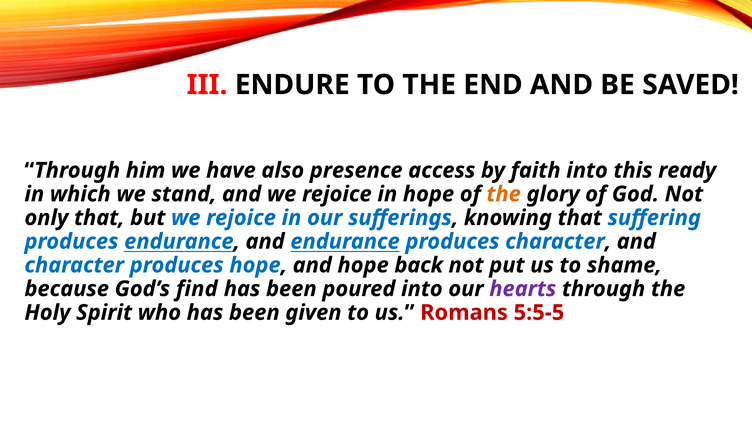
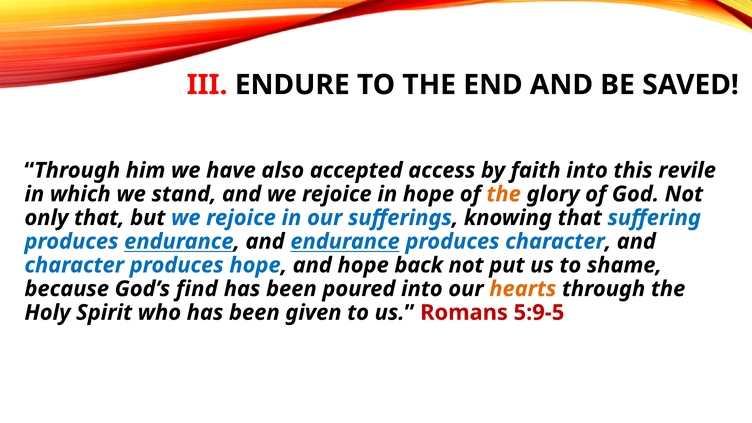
presence: presence -> accepted (356, 170)
ready: ready -> revile (687, 170)
hearts colour: purple -> orange (523, 289)
5:5-5: 5:5-5 -> 5:9-5 (539, 313)
